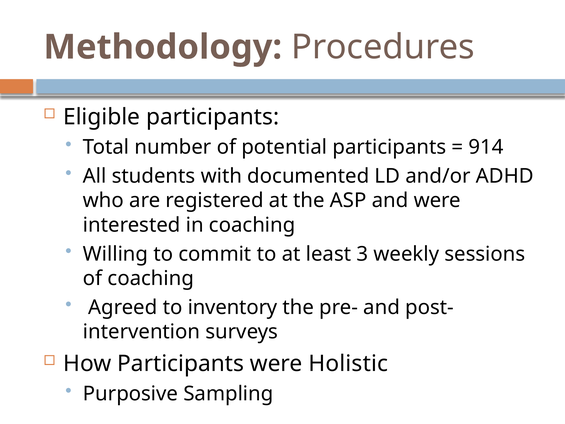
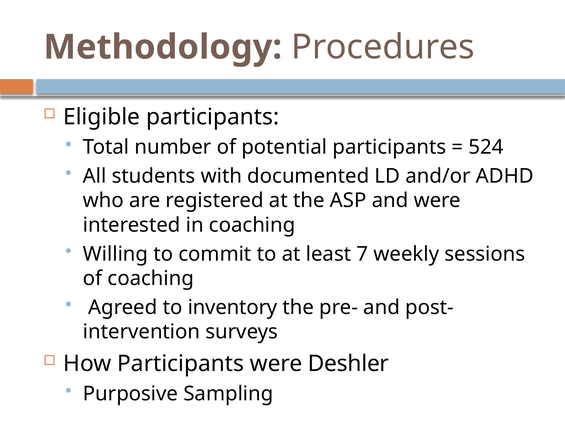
914: 914 -> 524 (486, 147)
3: 3 -> 7 (362, 254)
Holistic: Holistic -> Deshler (348, 363)
